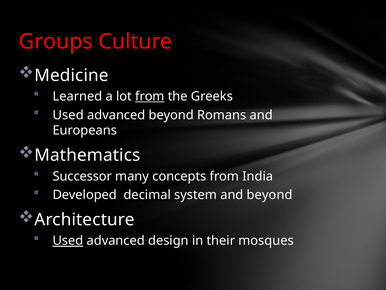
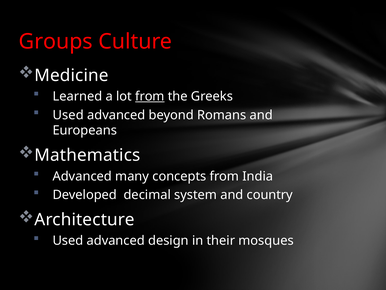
Successor: Successor -> Advanced (82, 176)
and beyond: beyond -> country (270, 195)
Used underline: present -> none (68, 240)
